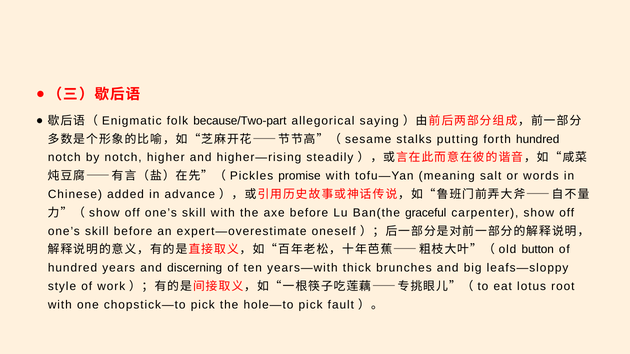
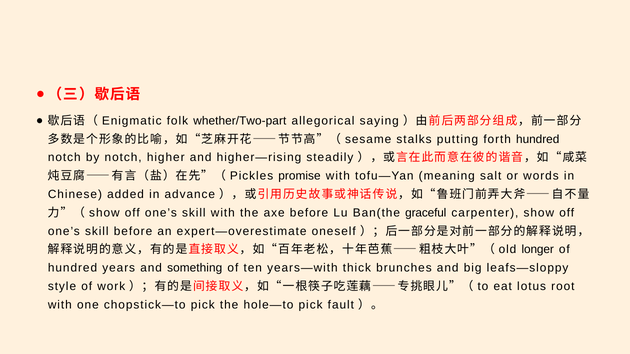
because/Two-part: because/Two-part -> whether/Two-part (240, 121)
button: button -> longer (538, 250)
discerning: discerning -> something (195, 268)
